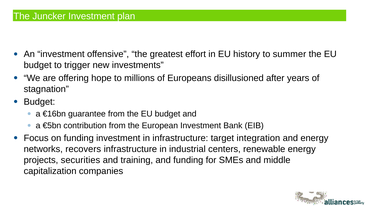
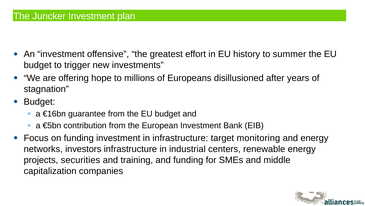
integration: integration -> monitoring (258, 138)
recovers: recovers -> investors (83, 149)
